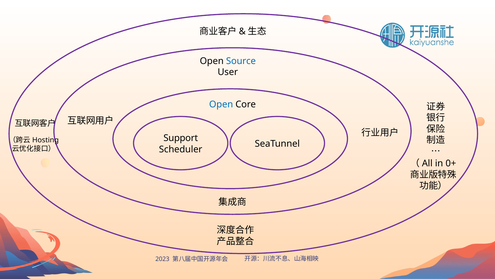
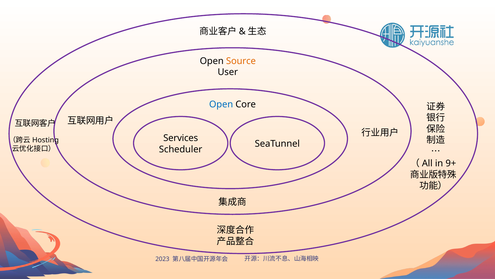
Source colour: blue -> orange (241, 61)
Support: Support -> Services (181, 138)
0+: 0+ -> 9+ (451, 163)
